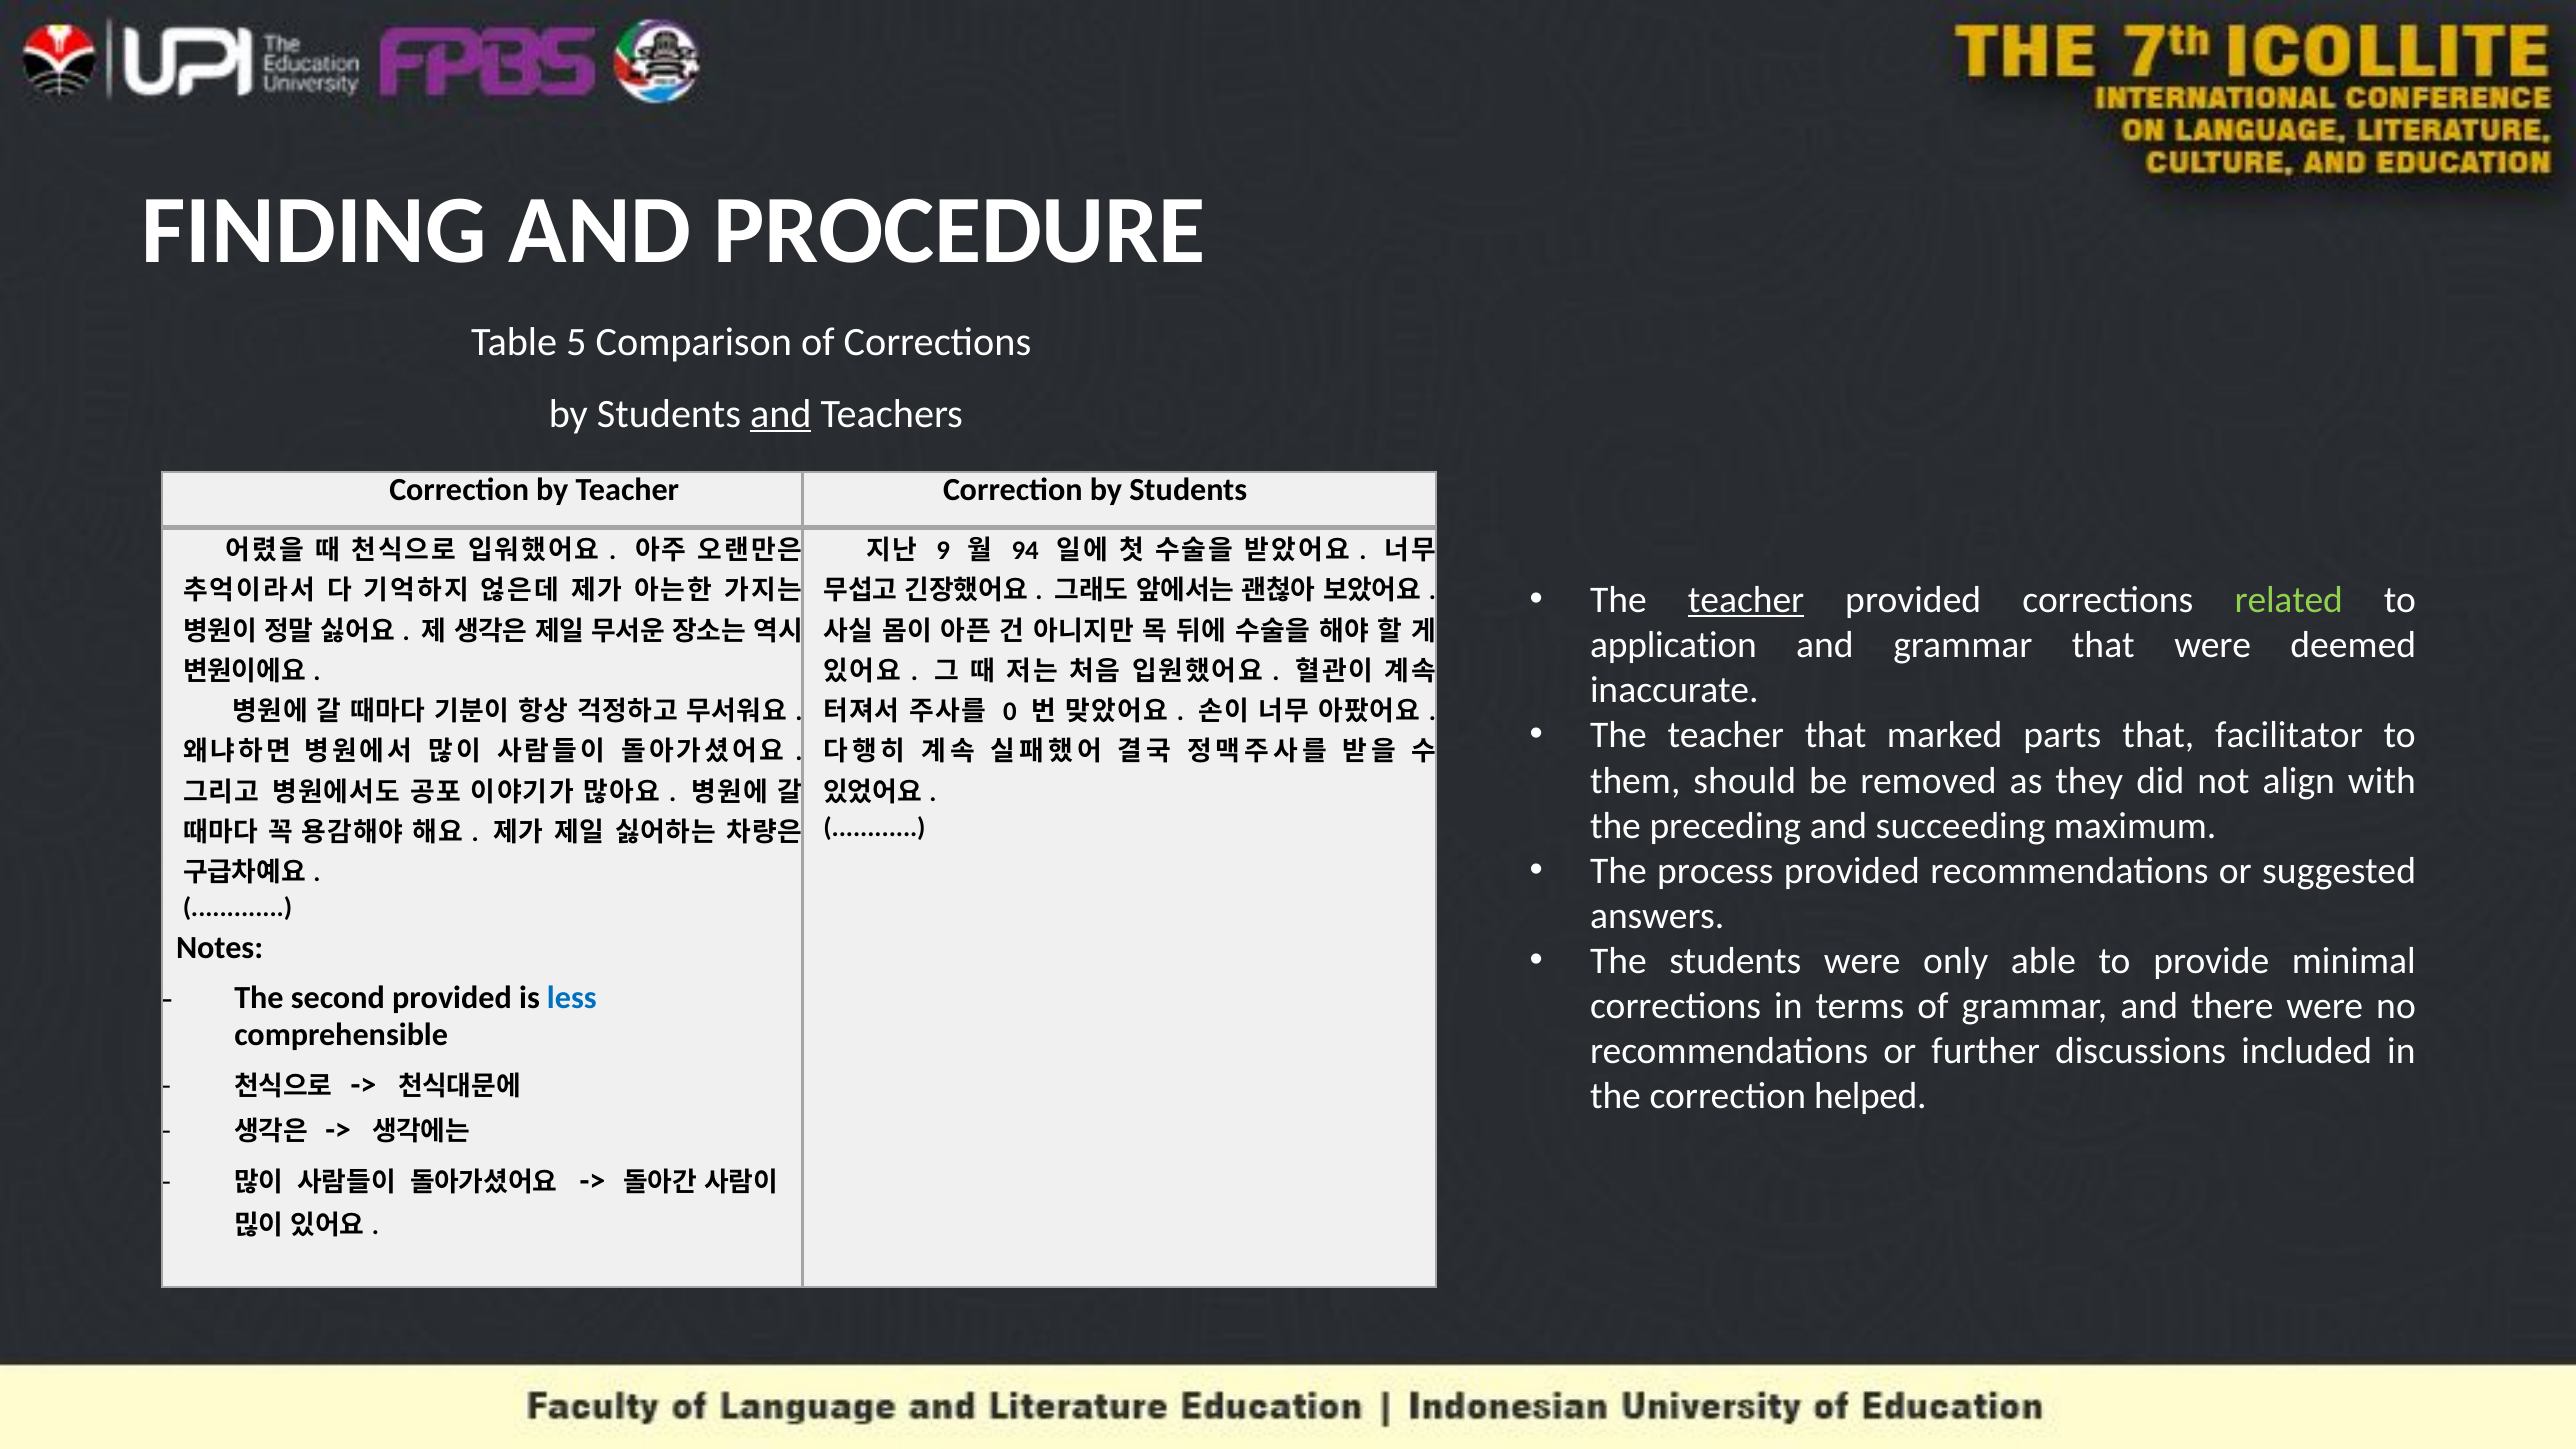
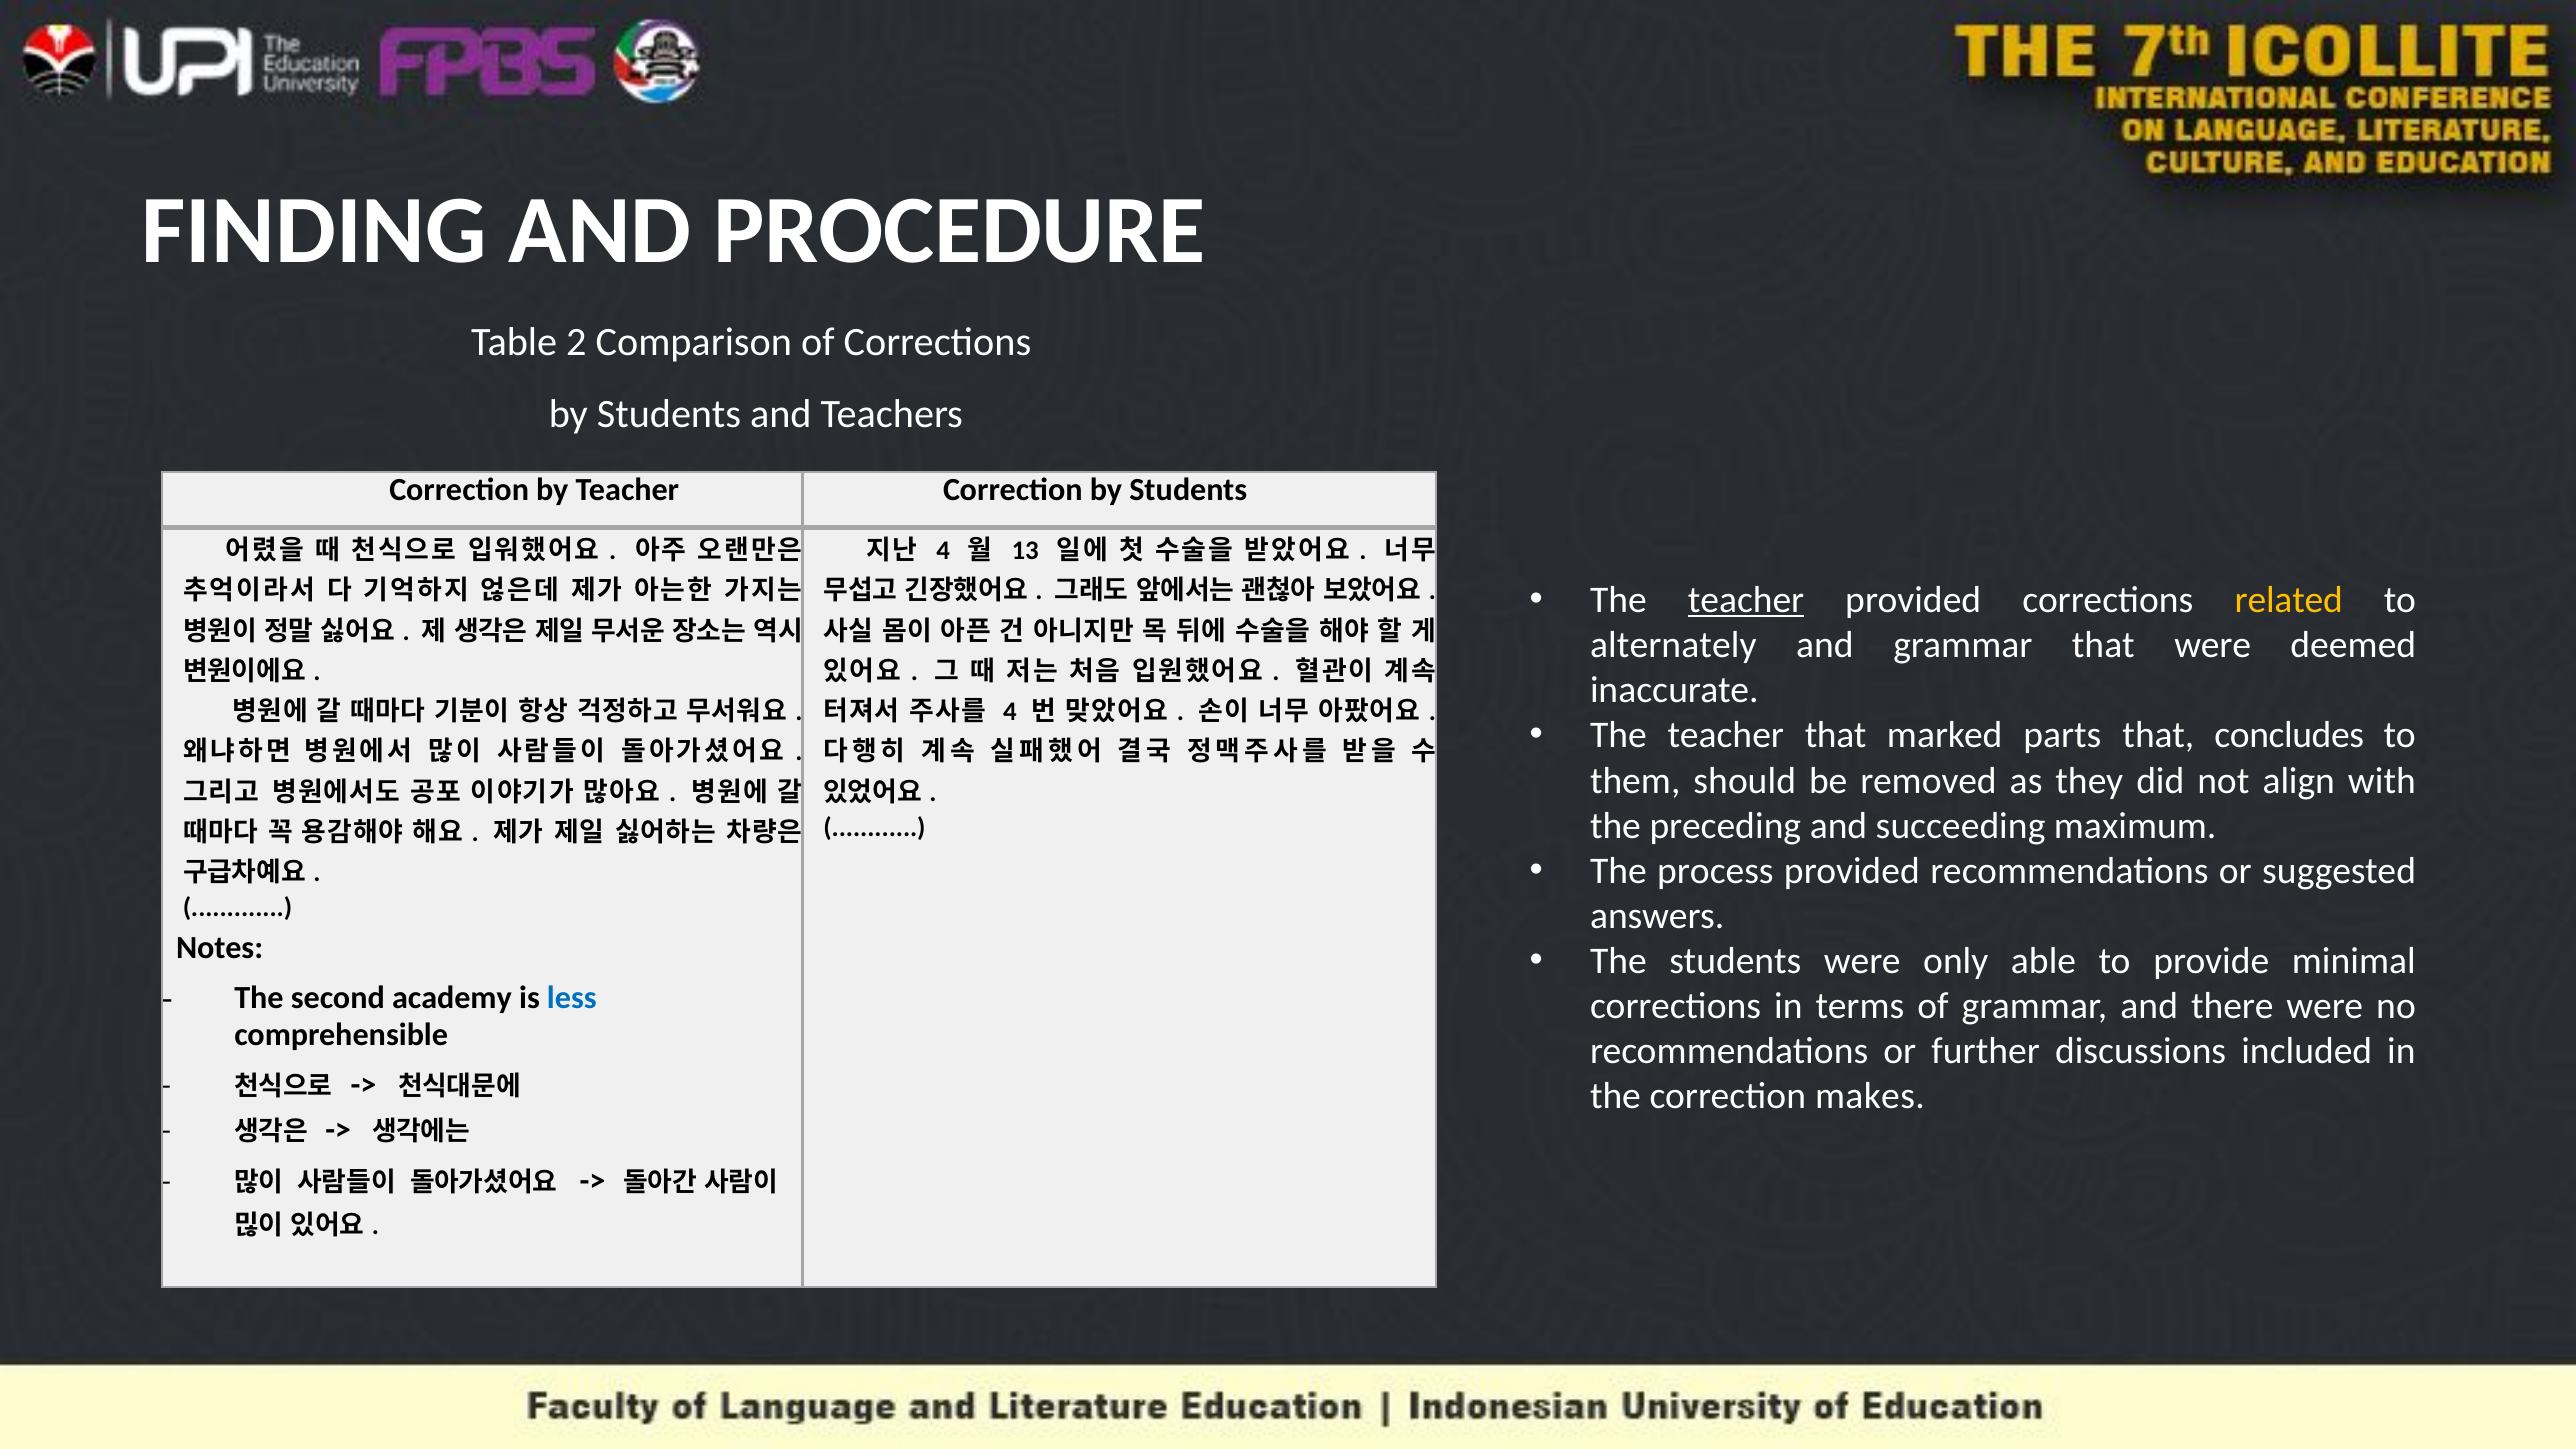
5: 5 -> 2 (576, 343)
and underline: present -> none (781, 414)
9: 9 -> 4 (943, 550)
94: 94 -> 13 (1025, 550)
related colour: light green -> yellow (2289, 600)
application: application -> alternately (1673, 645)
0: 0 -> 4 (1010, 712)
facilitator: facilitator -> concludes (2289, 736)
second provided: provided -> academy (452, 998)
helped: helped -> makes (1870, 1096)
